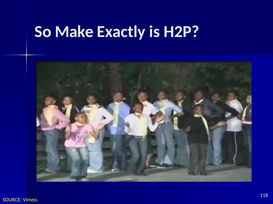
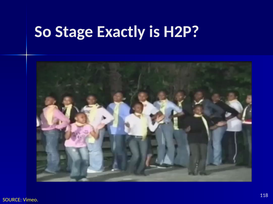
Make: Make -> Stage (74, 32)
